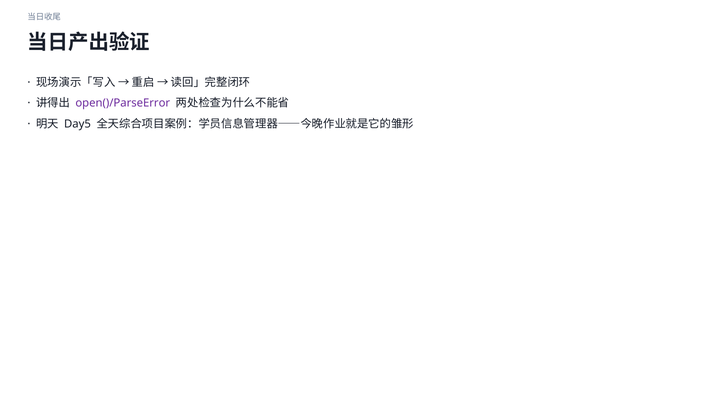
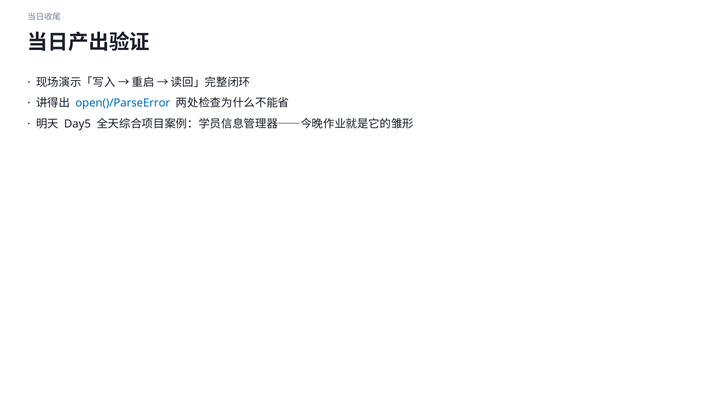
open()/ParseError colour: purple -> blue (123, 103)
